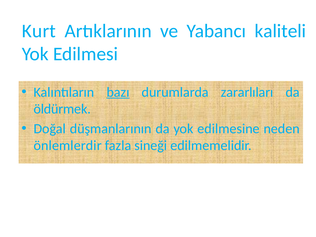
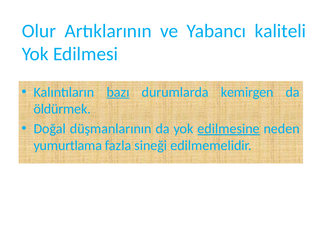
Kurt: Kurt -> Olur (39, 31)
zararlıları: zararlıları -> kemirgen (247, 92)
edilmesine underline: none -> present (229, 129)
önlemlerdir: önlemlerdir -> yumurtlama (68, 146)
